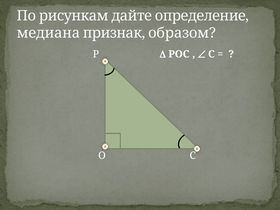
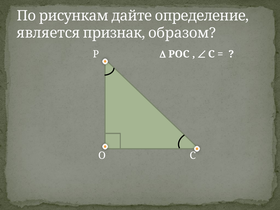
медиана: медиана -> является (48, 33)
